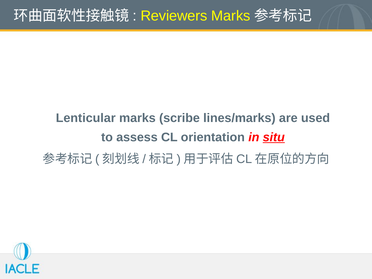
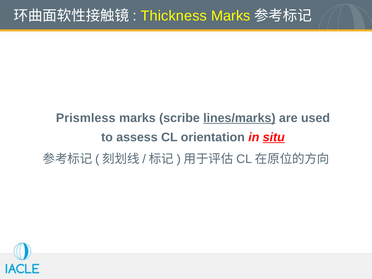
Reviewers: Reviewers -> Thickness (174, 16)
Lenticular: Lenticular -> Prismless (86, 118)
lines/marks underline: none -> present (239, 118)
